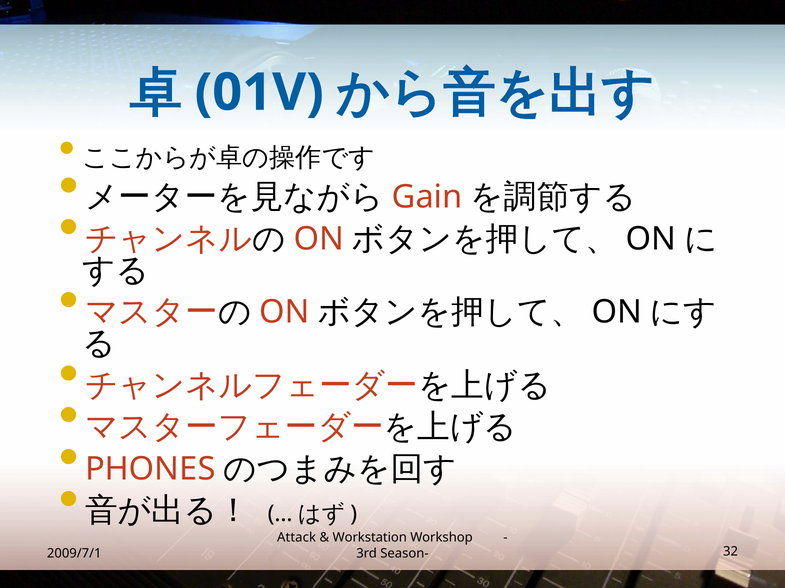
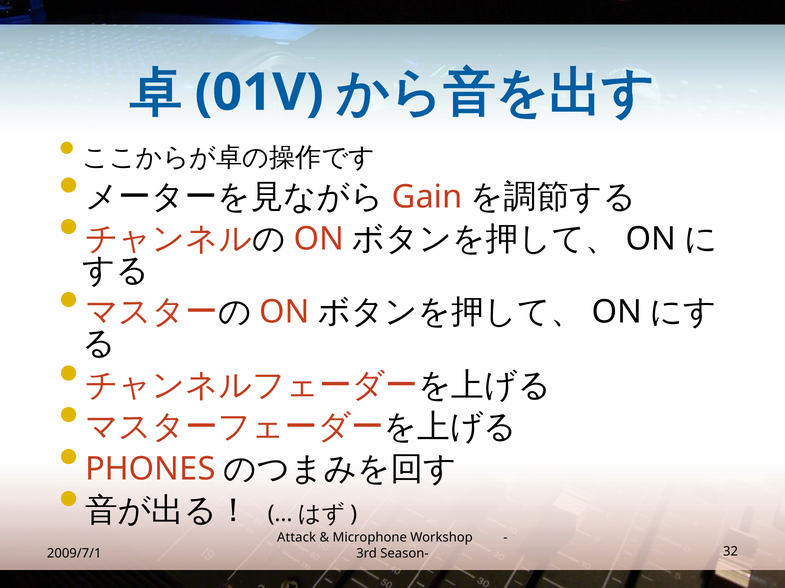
Workstation: Workstation -> Microphone (370, 538)
